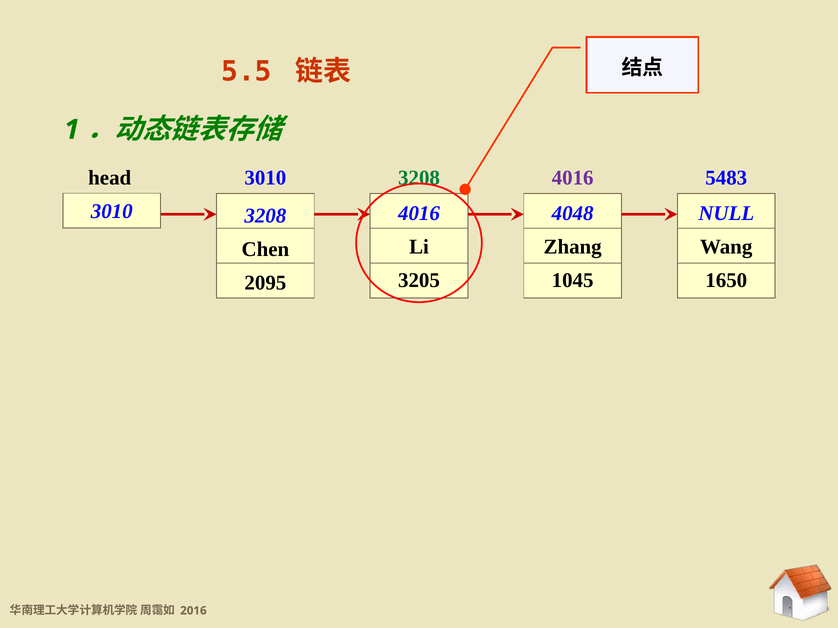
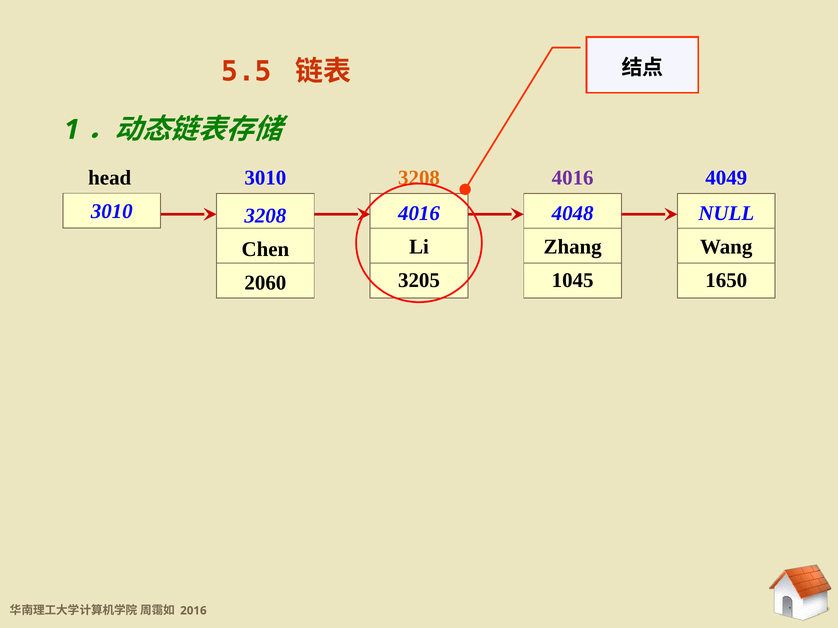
3208 colour: green -> orange (419, 178)
5483: 5483 -> 4049 (726, 178)
2095: 2095 -> 2060 (265, 283)
